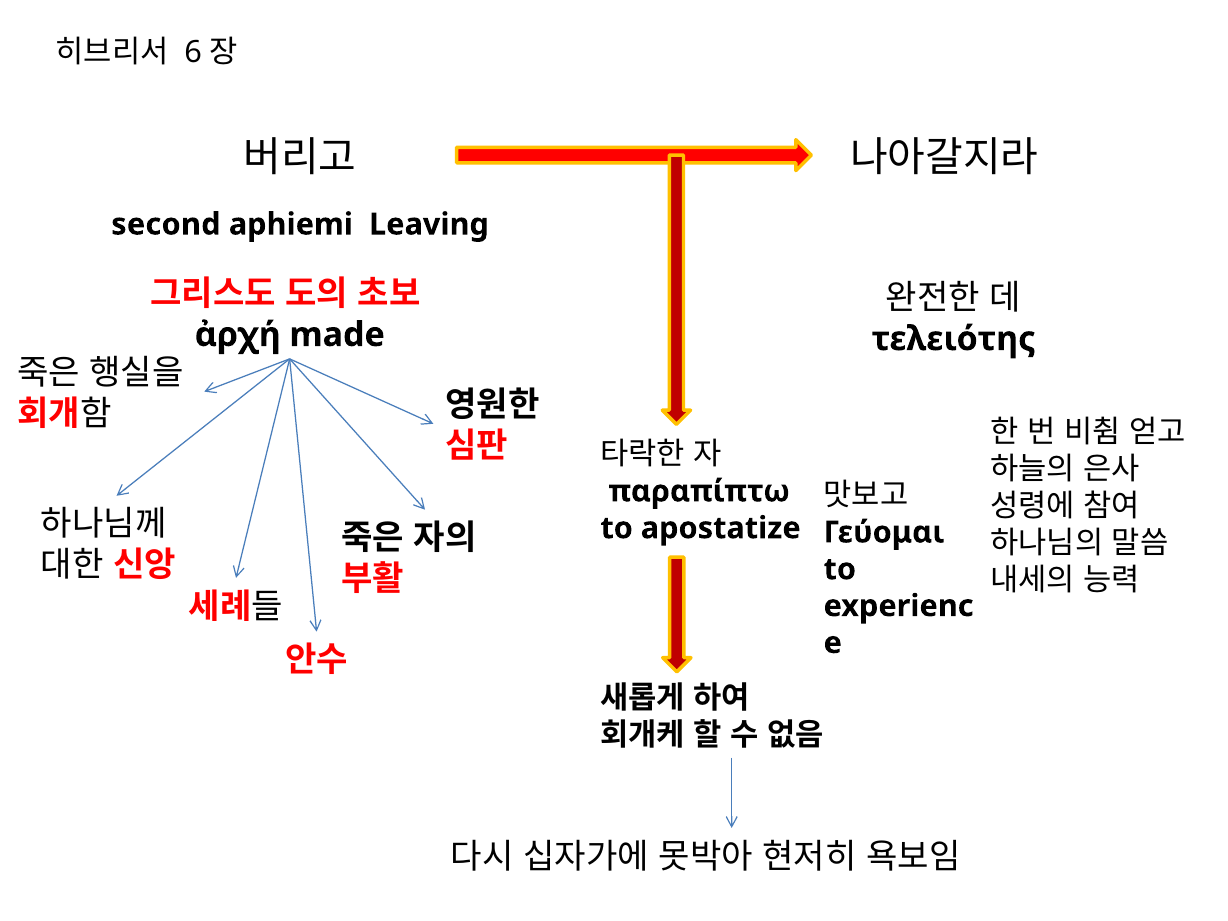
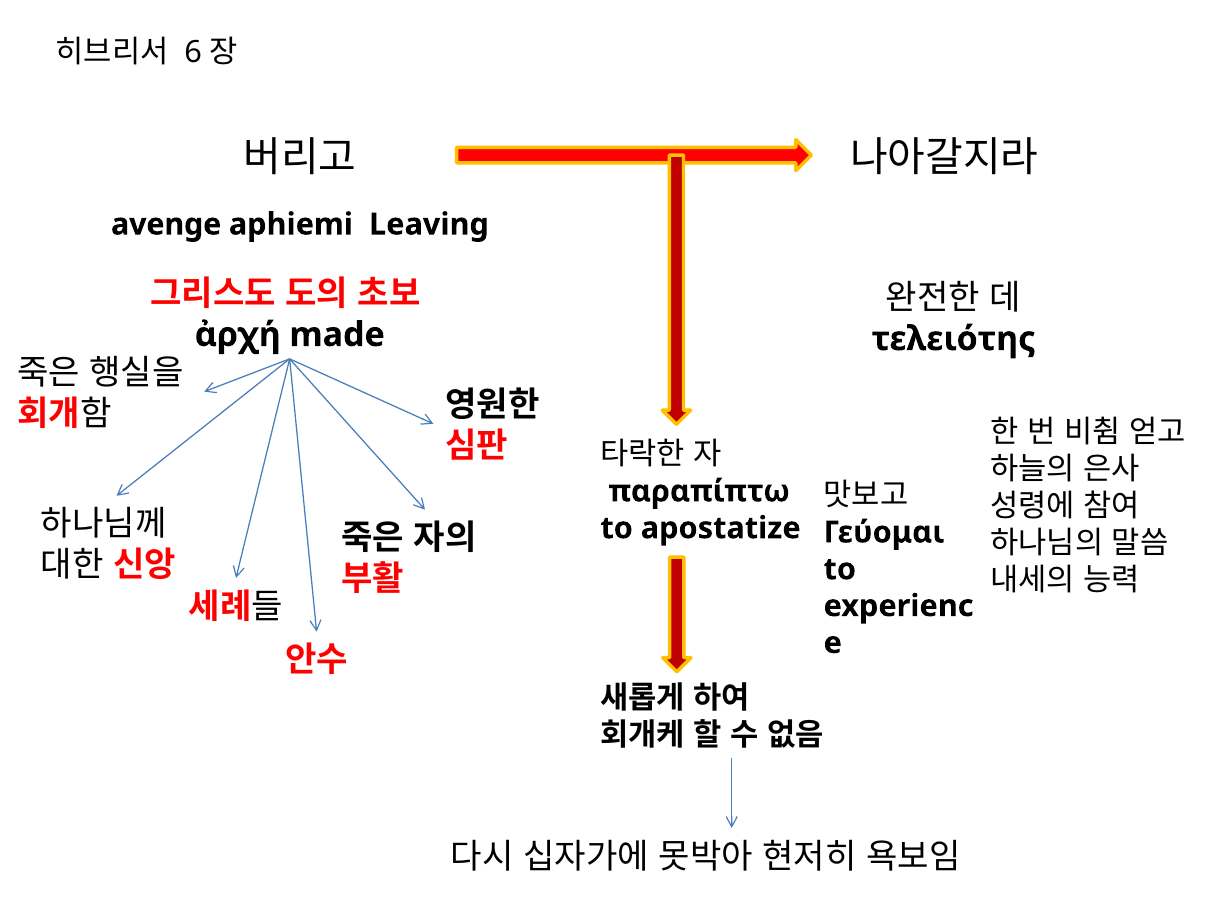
second: second -> avenge (166, 224)
